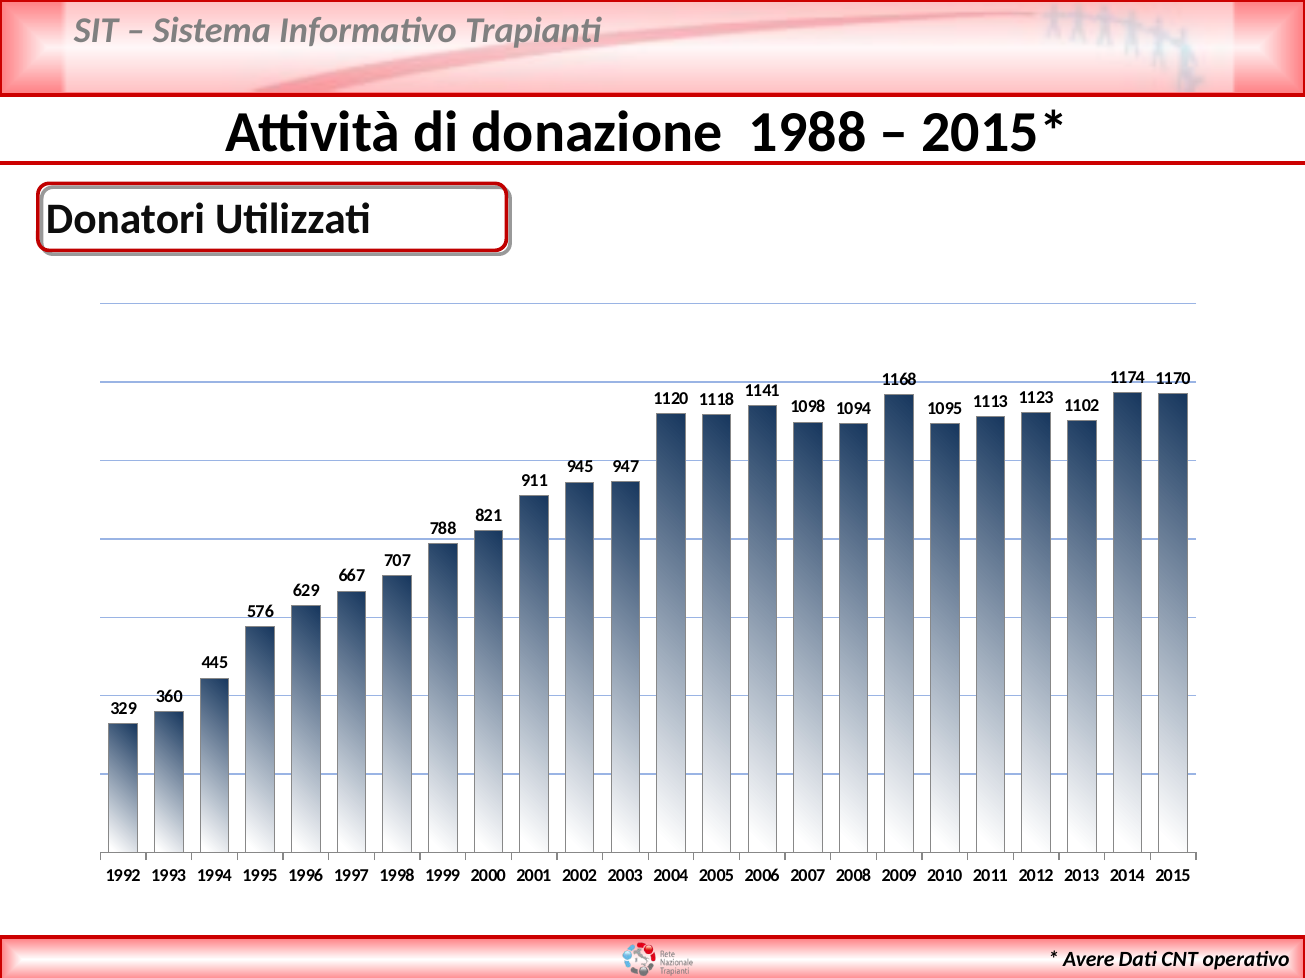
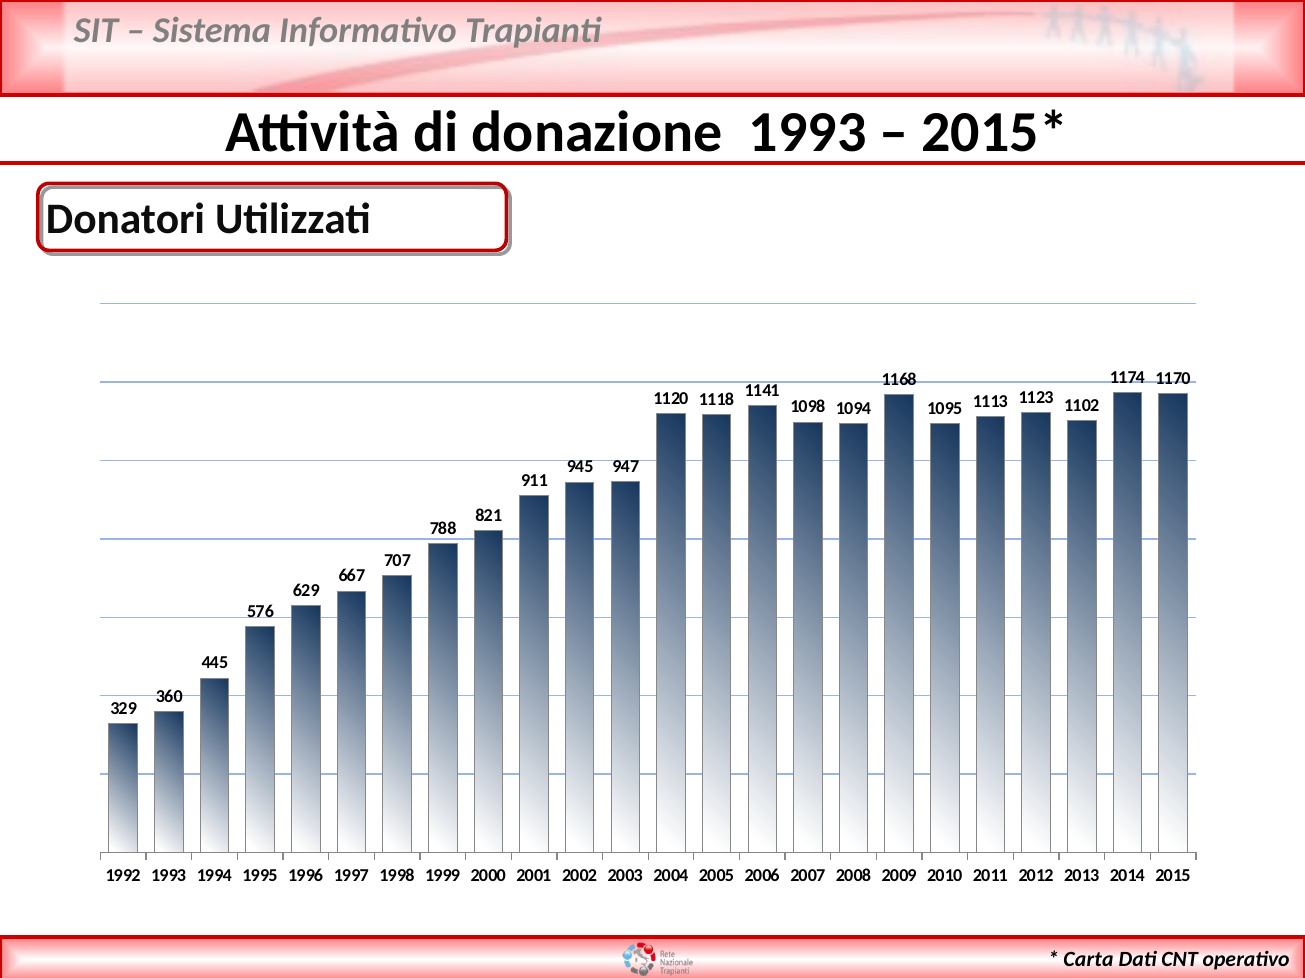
donazione 1988: 1988 -> 1993 (808, 133)
Avere: Avere -> Carta (1089, 960)
